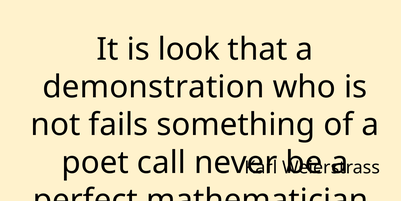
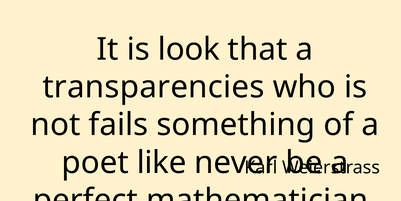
demonstration: demonstration -> transparencies (153, 87)
call: call -> like (162, 162)
